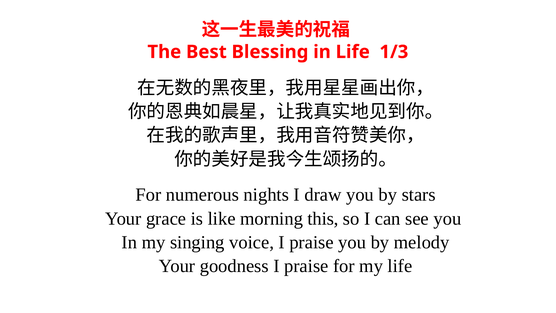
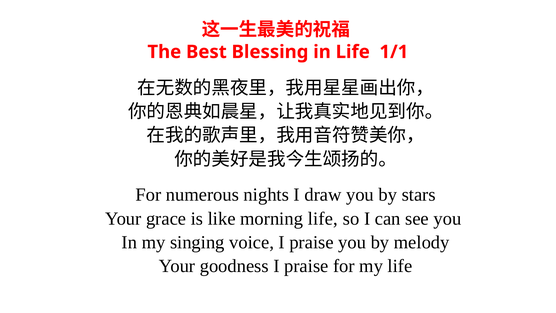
1/3: 1/3 -> 1/1 (394, 52)
morning this: this -> life (323, 218)
